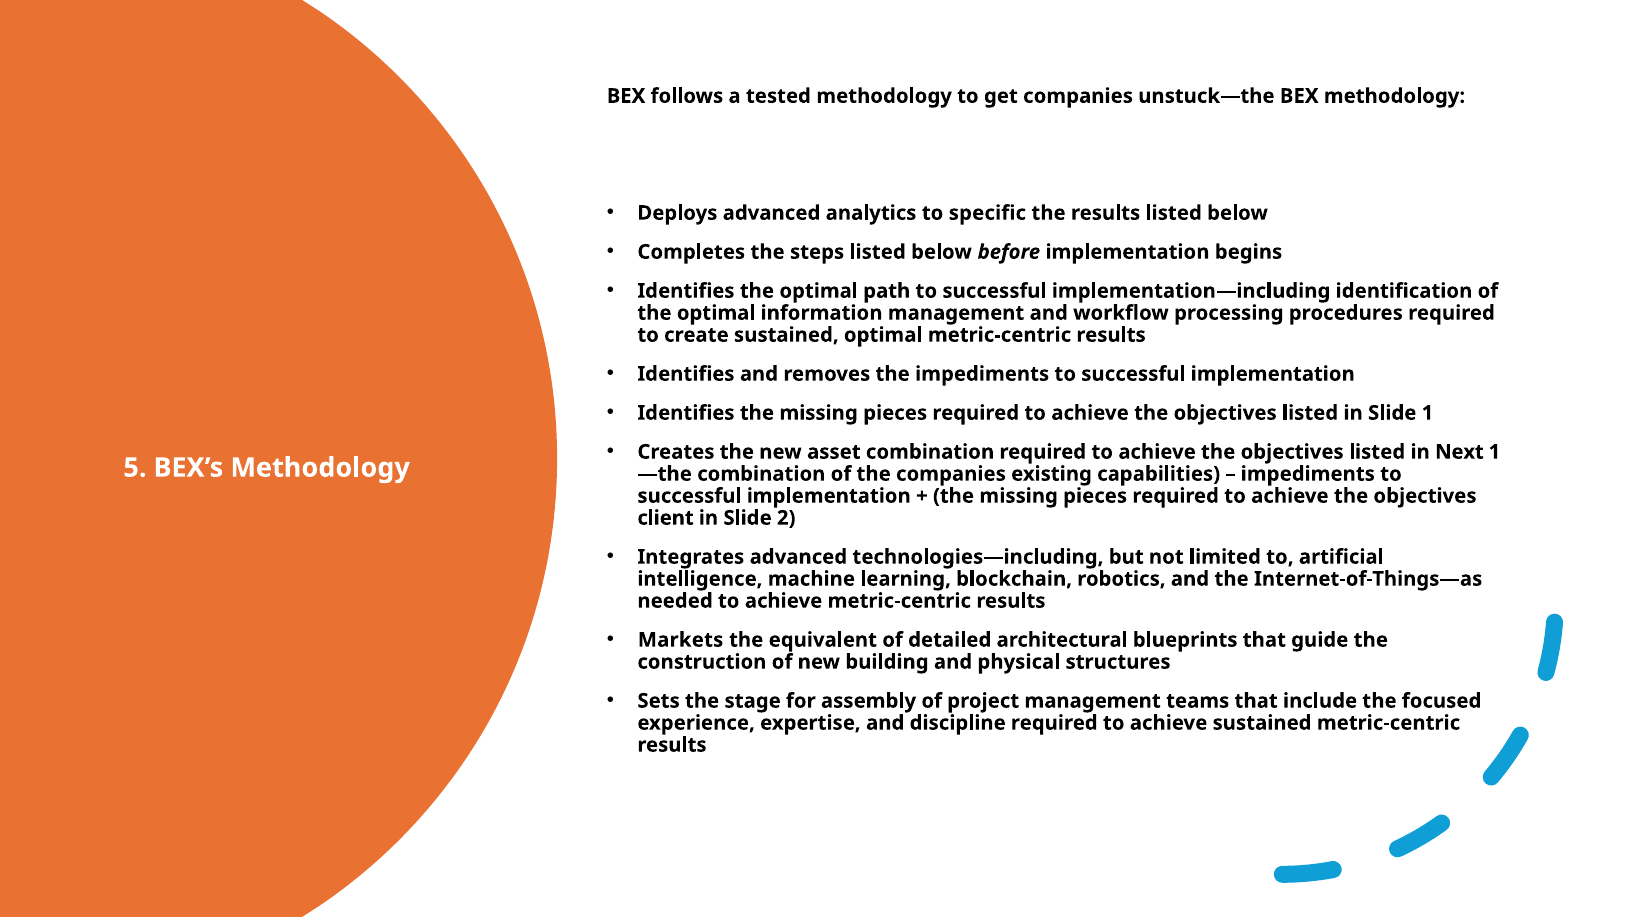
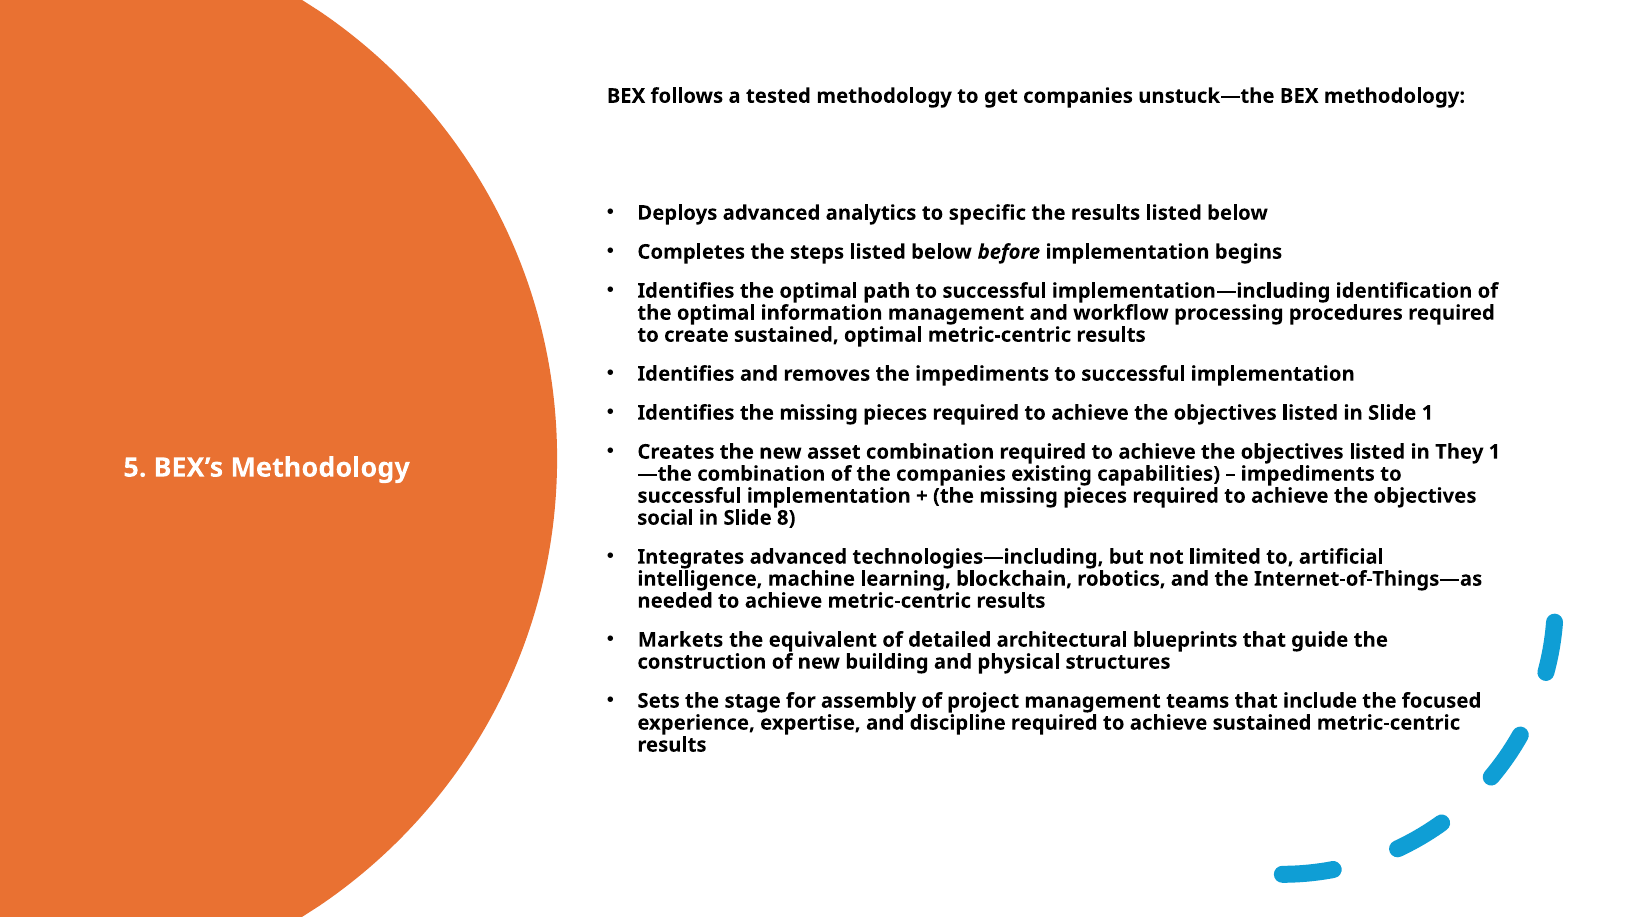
Next: Next -> They (1459, 452)
client: client -> social (666, 518)
2: 2 -> 8 (786, 518)
